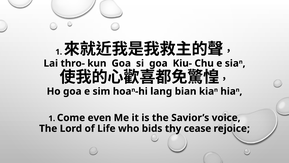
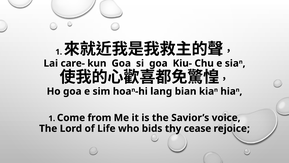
thro-: thro- -> care- (73, 63)
even: even -> from (99, 117)
